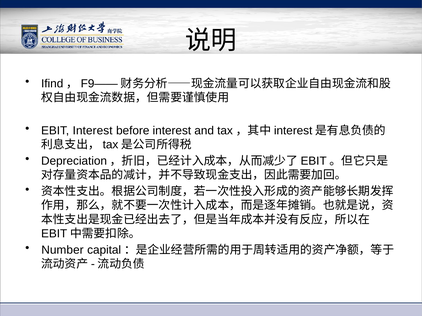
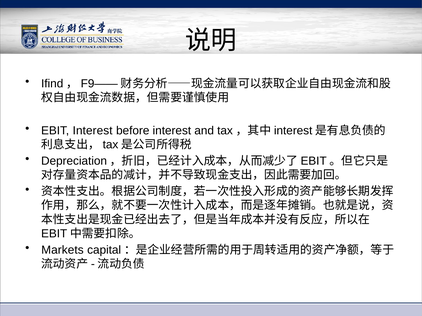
Number: Number -> Markets (62, 250)
